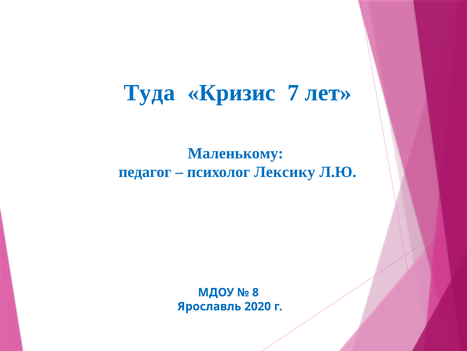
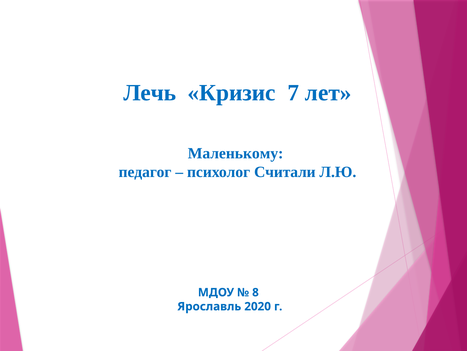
Туда: Туда -> Лечь (150, 93)
Лексику: Лексику -> Считали (285, 172)
